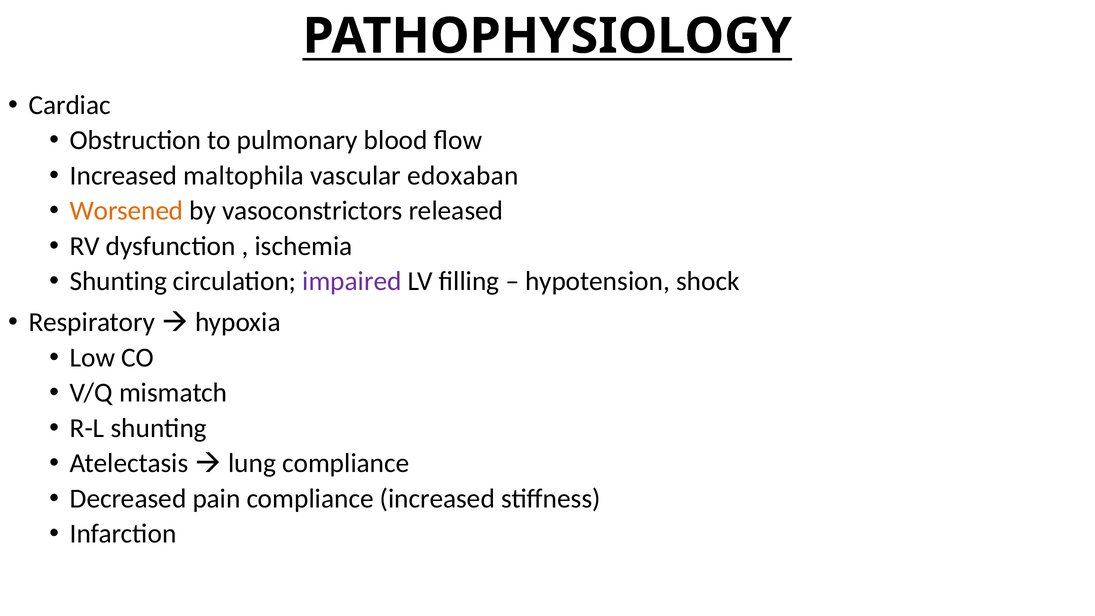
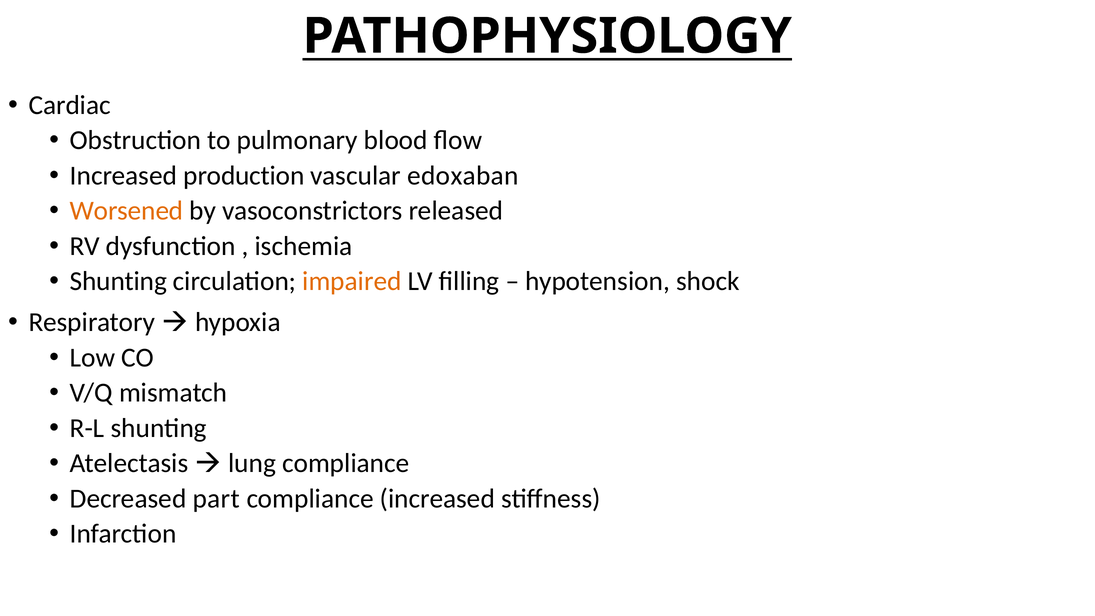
maltophila: maltophila -> production (244, 176)
impaired colour: purple -> orange (352, 281)
pain: pain -> part (216, 499)
